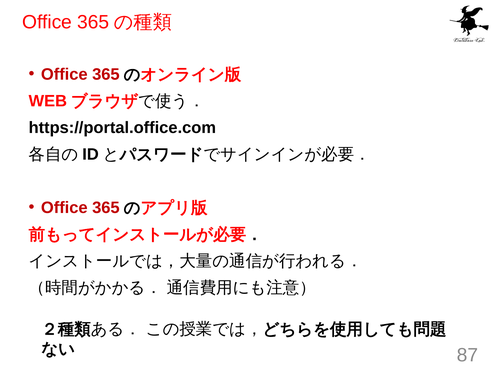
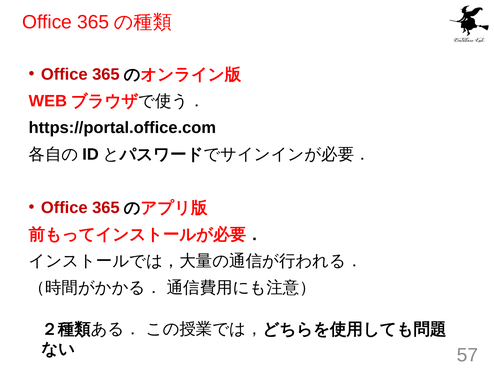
87: 87 -> 57 (468, 355)
